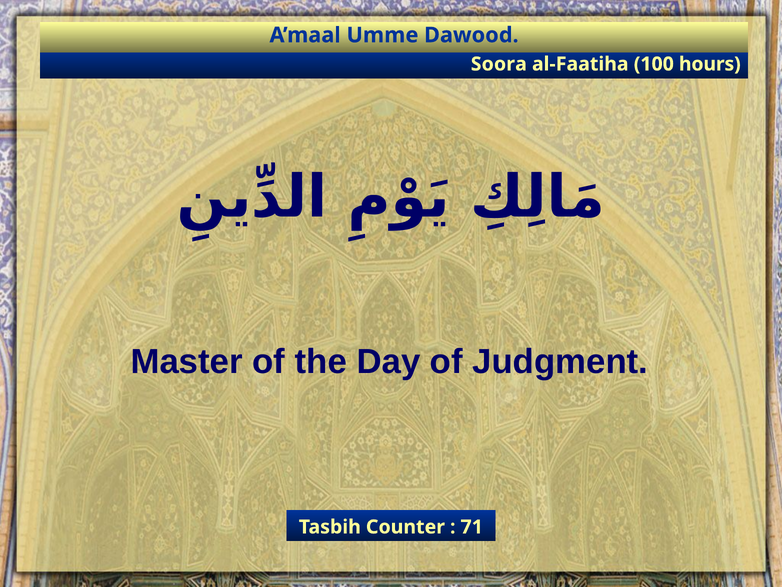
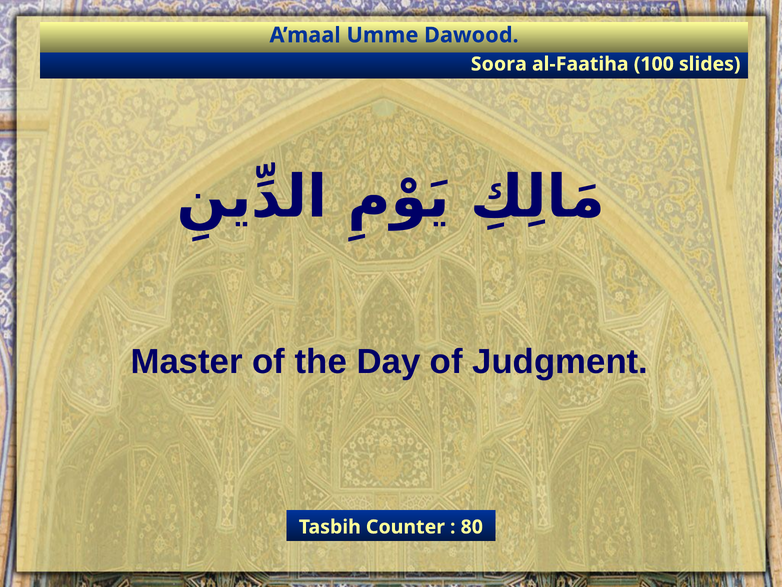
hours: hours -> slides (710, 64)
71: 71 -> 80 (472, 527)
